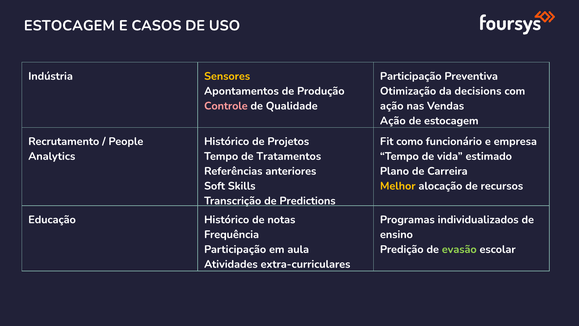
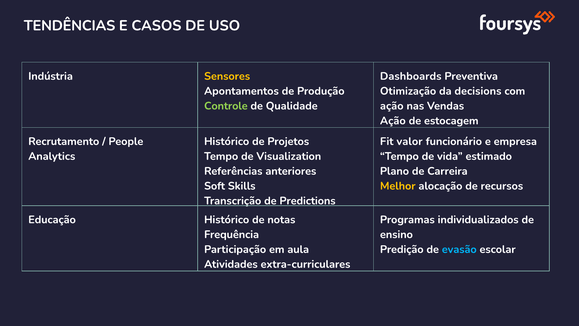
ESTOCAGEM: ESTOCAGEM -> TENDÊNCIAS (70, 26)
Participação: Participação -> Dashboards (411, 76)
Controle colour: pink -> light green (226, 106)
como: como -> valor (410, 141)
Tratamentos: Tratamentos -> Visualization (289, 156)
evasão colour: light green -> light blue (459, 249)
